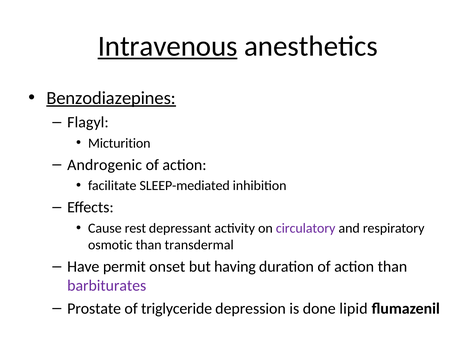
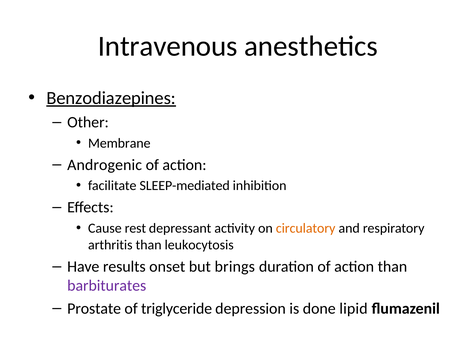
Intravenous underline: present -> none (168, 46)
Flagyl: Flagyl -> Other (88, 122)
Micturition: Micturition -> Membrane (119, 143)
circulatory colour: purple -> orange (306, 228)
osmotic: osmotic -> arthritis (110, 245)
transdermal: transdermal -> leukocytosis (199, 245)
permit: permit -> results (124, 267)
having: having -> brings (235, 267)
